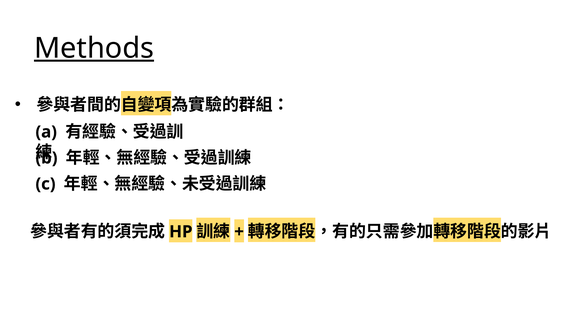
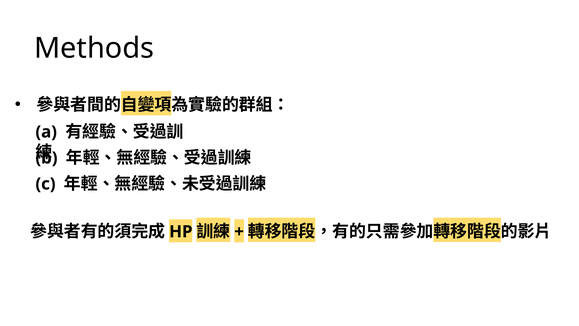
Methods underline: present -> none (94, 48)
